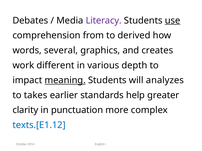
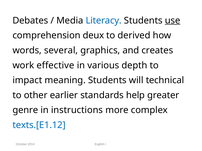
Literacy colour: purple -> blue (104, 21)
from: from -> deux (93, 36)
different: different -> effective (55, 66)
meaning underline: present -> none (65, 80)
analyzes: analyzes -> technical (165, 80)
takes: takes -> other (36, 95)
clarity: clarity -> genre (25, 110)
punctuation: punctuation -> instructions (77, 110)
